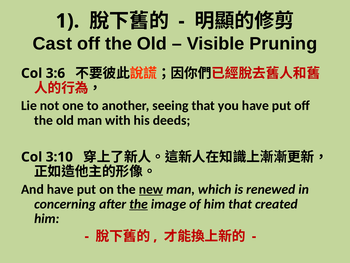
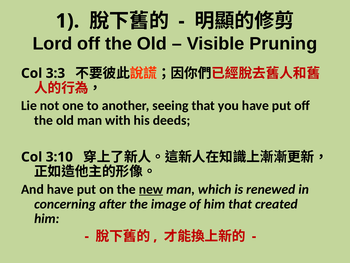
Cast: Cast -> Lord (52, 44)
3:6: 3:6 -> 3:3 (55, 73)
the underline: present -> none (139, 204)
